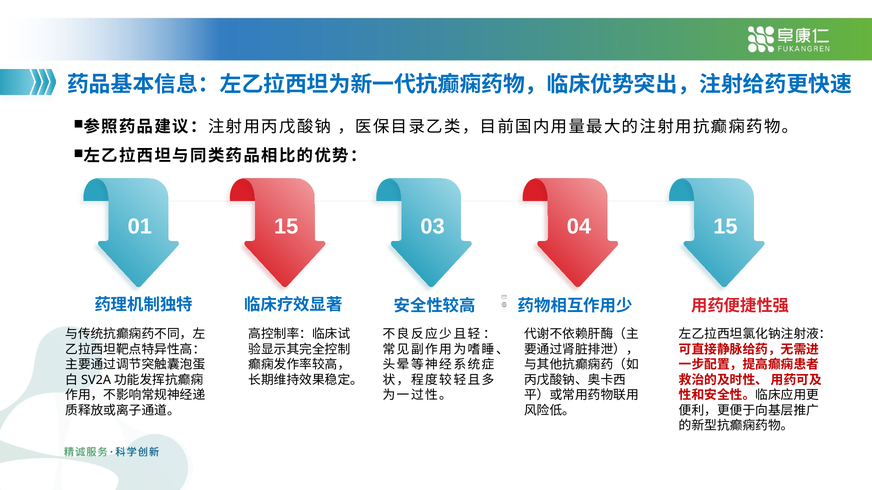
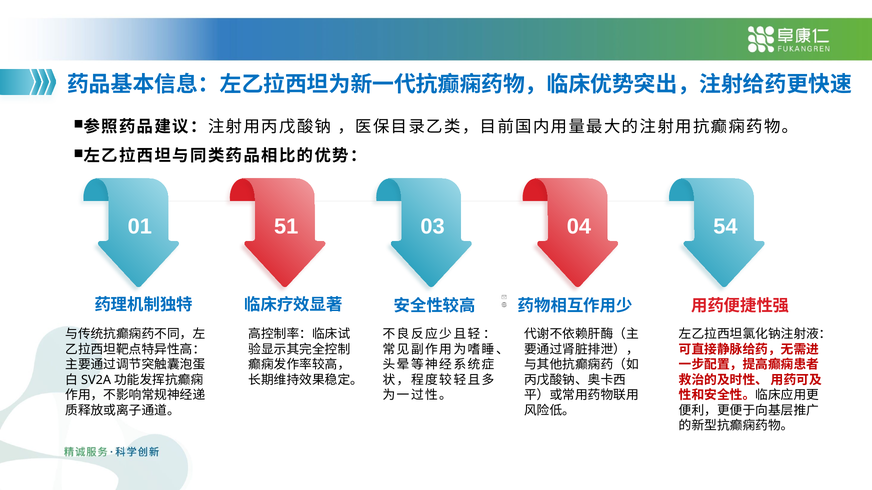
01 15: 15 -> 51 (286, 227)
04 15: 15 -> 54 (725, 227)
